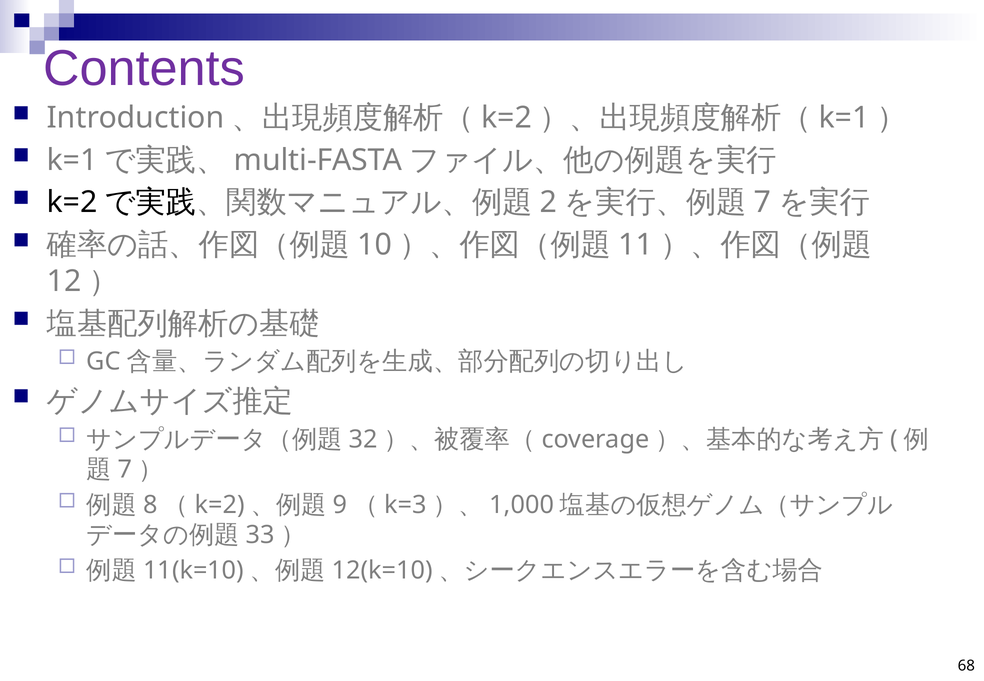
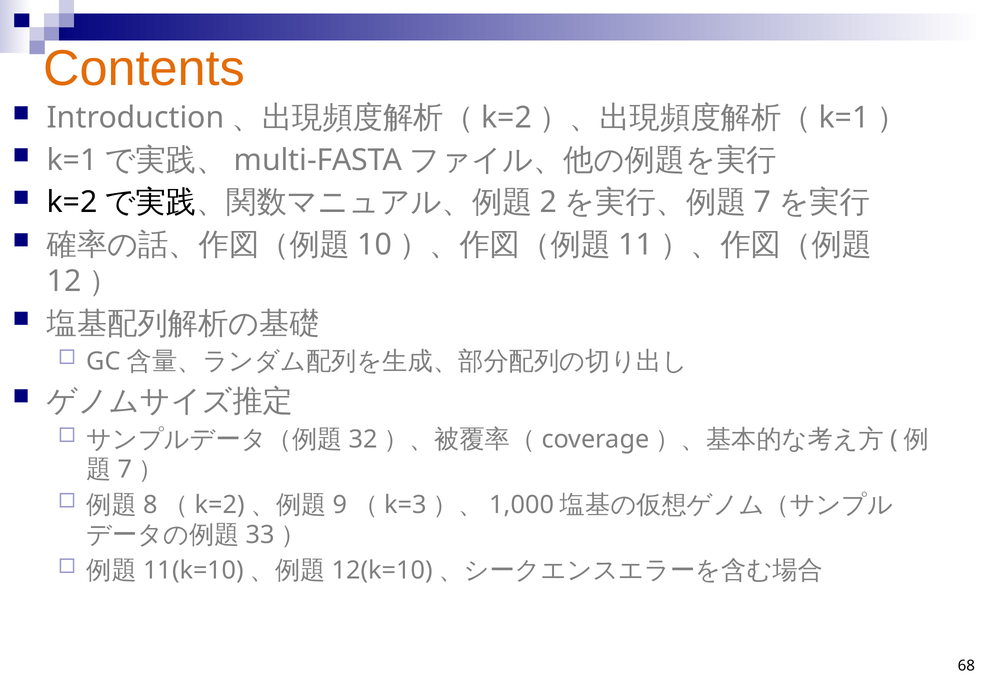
Contents colour: purple -> orange (144, 69)
